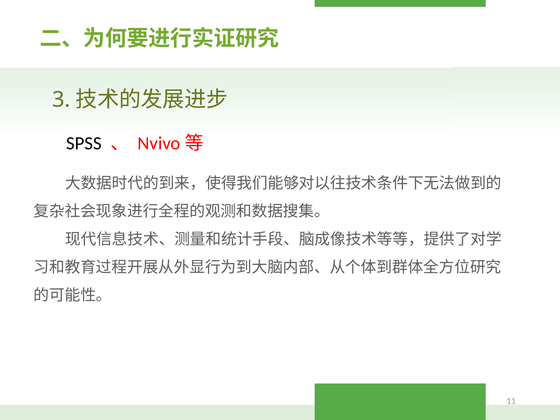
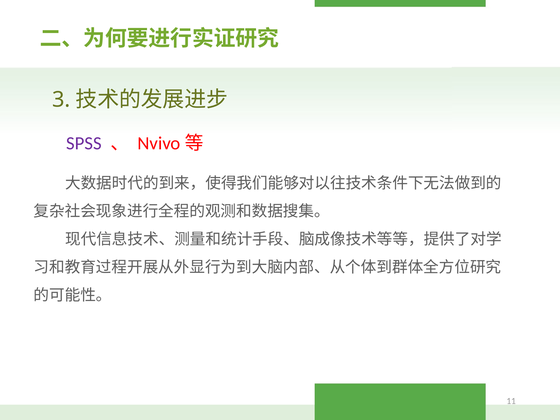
SPSS colour: black -> purple (84, 143)
